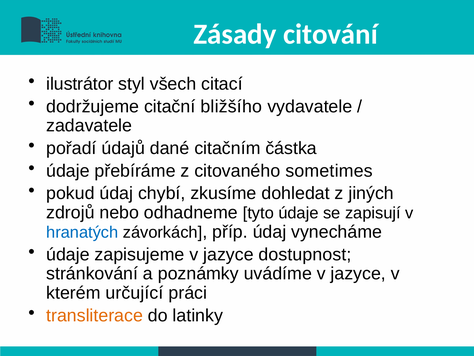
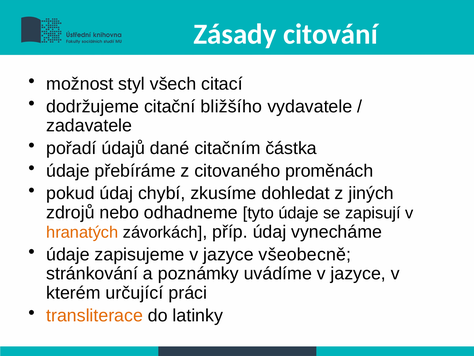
ilustrátor: ilustrátor -> možnost (80, 84)
sometimes: sometimes -> proměnách (329, 171)
hranatých colour: blue -> orange (82, 232)
dostupnost: dostupnost -> všeobecně (305, 254)
